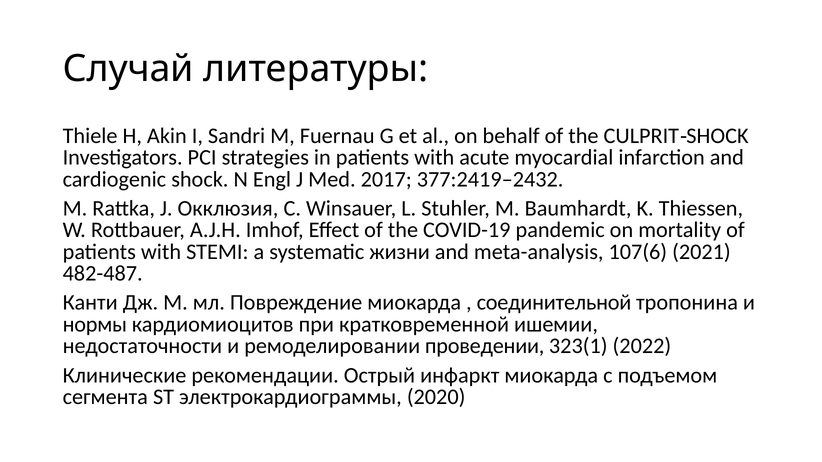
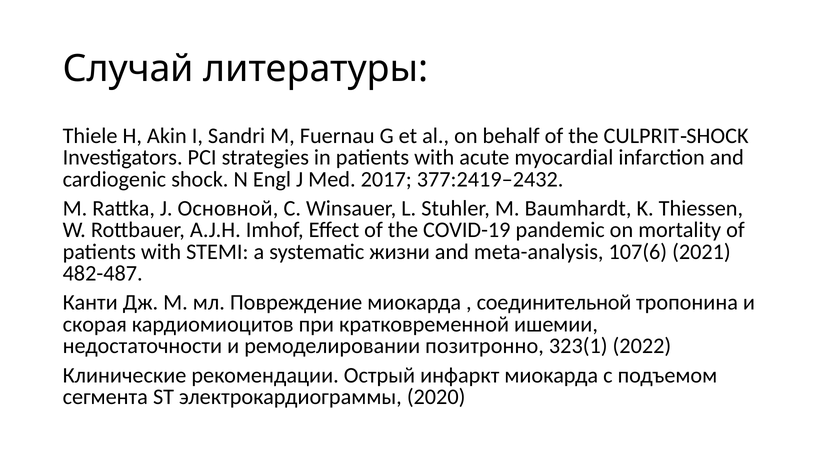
Окклюзия: Окклюзия -> Основной (228, 209)
нормы: нормы -> скорая (95, 325)
проведении: проведении -> позитронно (485, 346)
